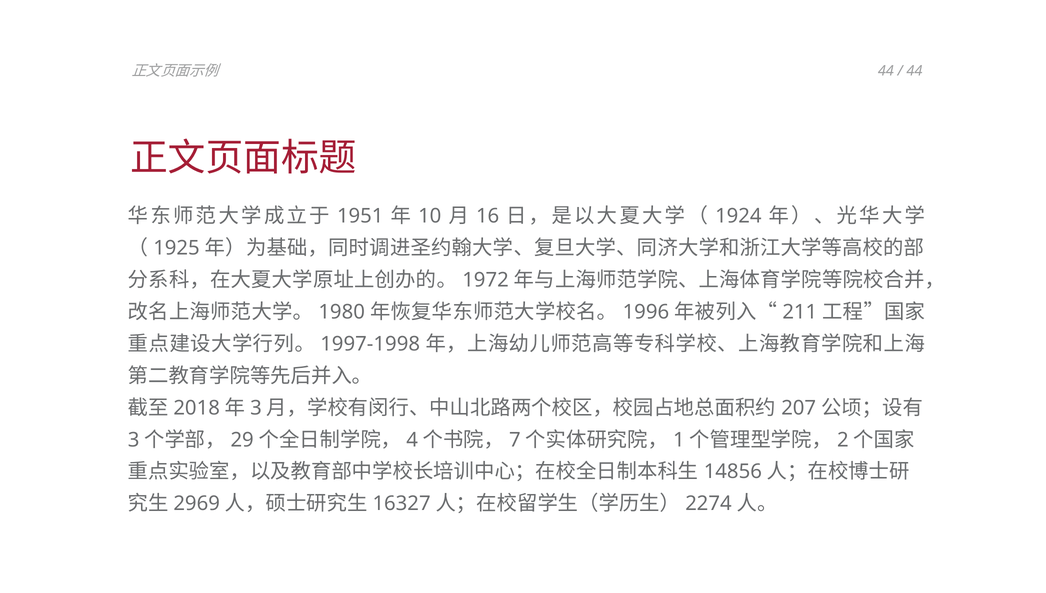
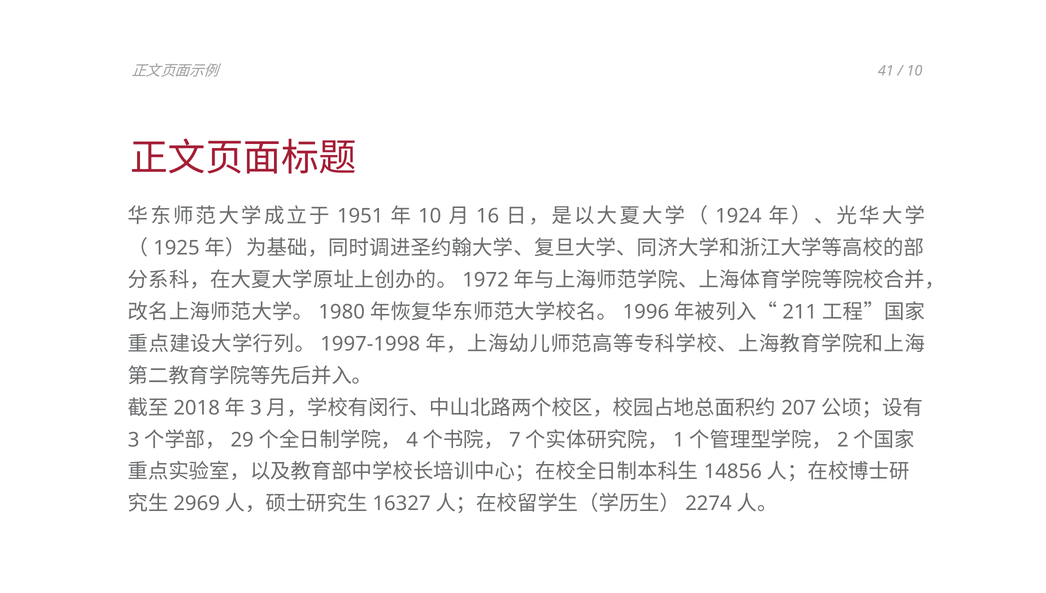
44: 44 -> 41 (886, 71)
44: 44 -> 10 (914, 71)
